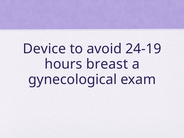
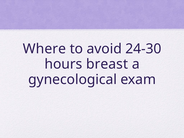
Device: Device -> Where (44, 49)
24-19: 24-19 -> 24-30 (143, 49)
